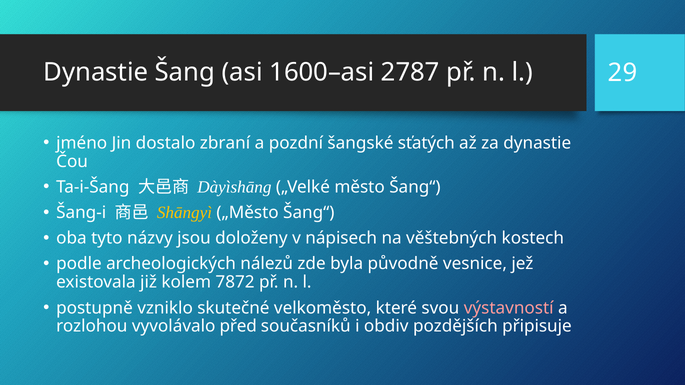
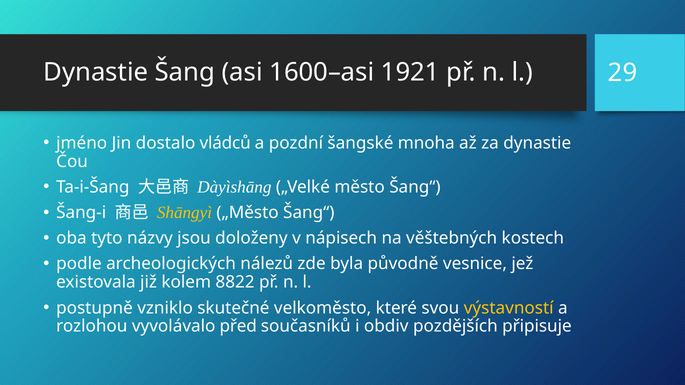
2787: 2787 -> 1921 (410, 73)
zbraní: zbraní -> vládců (225, 143)
sťatých: sťatých -> mnoha (426, 143)
7872: 7872 -> 8822 (235, 282)
výstavností colour: pink -> yellow (509, 308)
